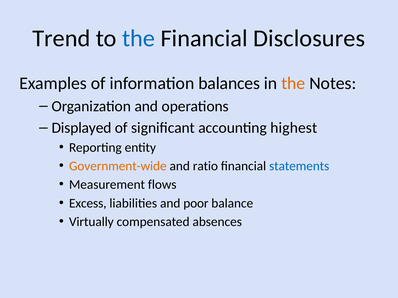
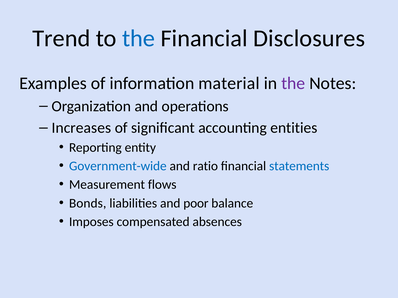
balances: balances -> material (229, 83)
the colour: orange -> purple (293, 83)
Displayed: Displayed -> Increases (81, 128)
highest: highest -> entities (294, 128)
Government-wide colour: orange -> blue (118, 166)
Excess: Excess -> Bonds (88, 203)
Virtually: Virtually -> Imposes (91, 222)
